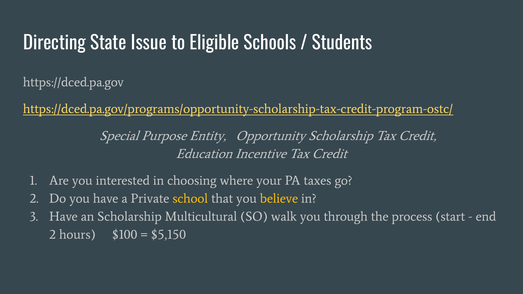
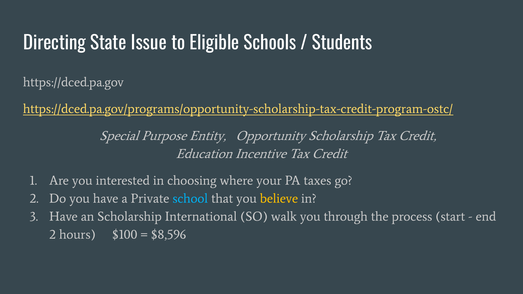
school colour: yellow -> light blue (190, 199)
Multicultural: Multicultural -> International (201, 217)
$5,150: $5,150 -> $8,596 (169, 235)
